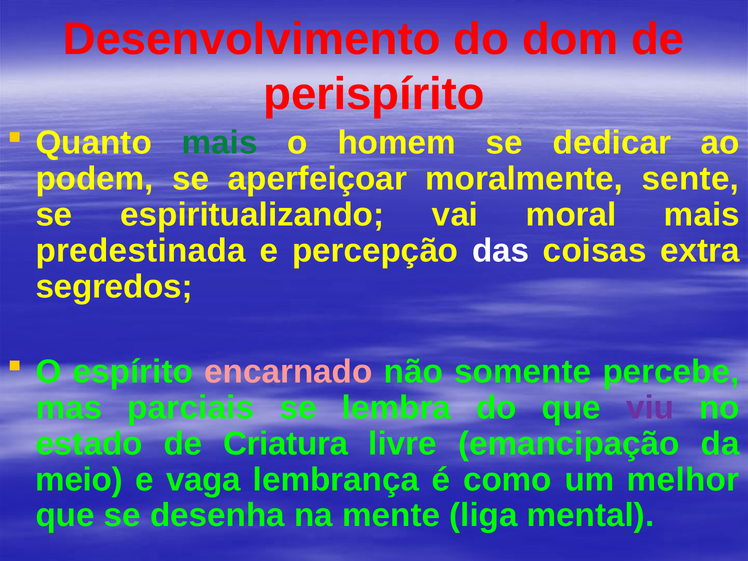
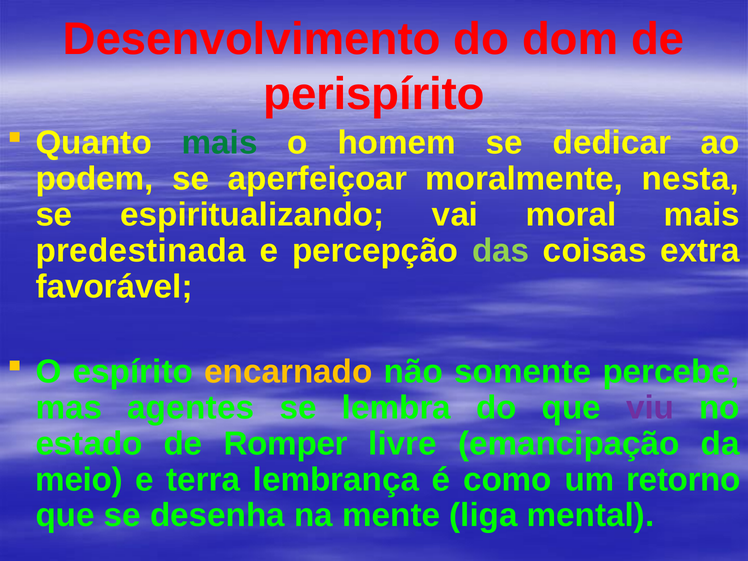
sente: sente -> nesta (690, 179)
das colour: white -> light green (501, 251)
segredos: segredos -> favorável (114, 287)
encarnado colour: pink -> yellow (288, 372)
parciais: parciais -> agentes (191, 408)
Criatura: Criatura -> Romper (286, 444)
vaga: vaga -> terra (203, 480)
melhor: melhor -> retorno (683, 480)
